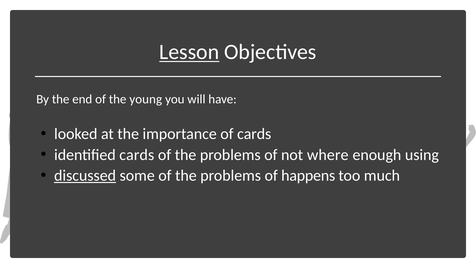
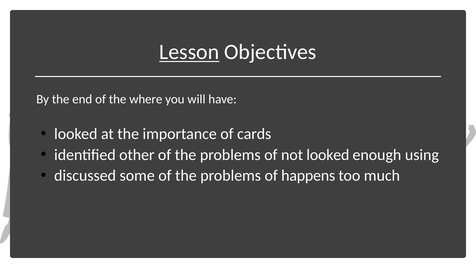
young: young -> where (146, 99)
identified cards: cards -> other (137, 155)
not where: where -> looked (328, 155)
discussed underline: present -> none (85, 175)
